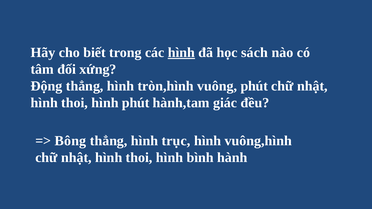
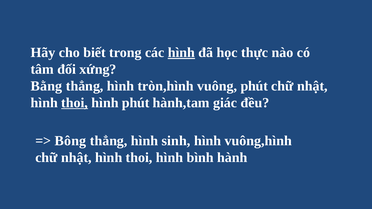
sách: sách -> thực (255, 53)
Động: Động -> Bằng (46, 86)
thoi underline: none -> present (75, 103)
trục: trục -> sinh (176, 141)
